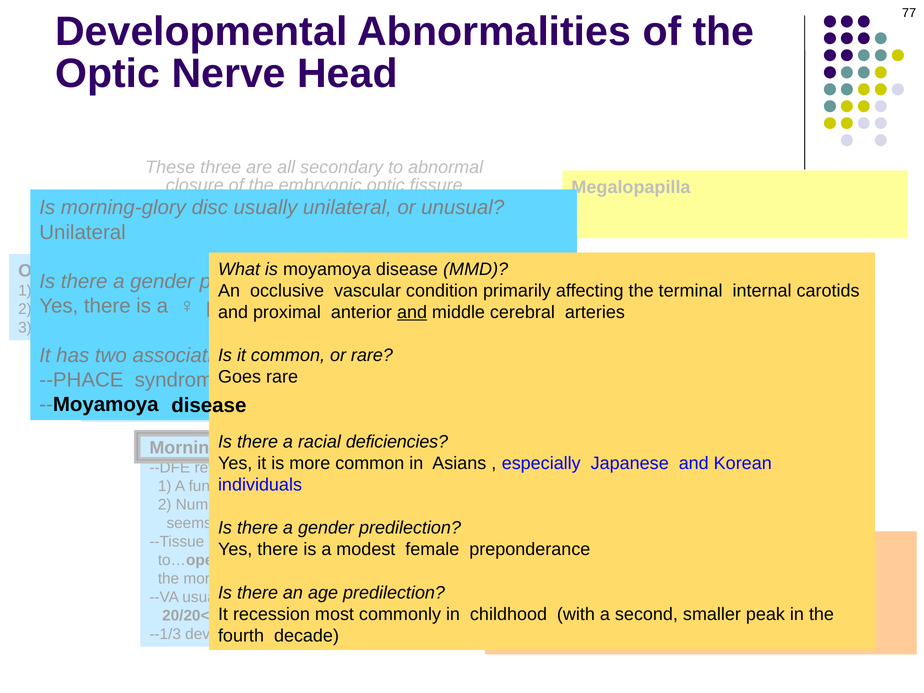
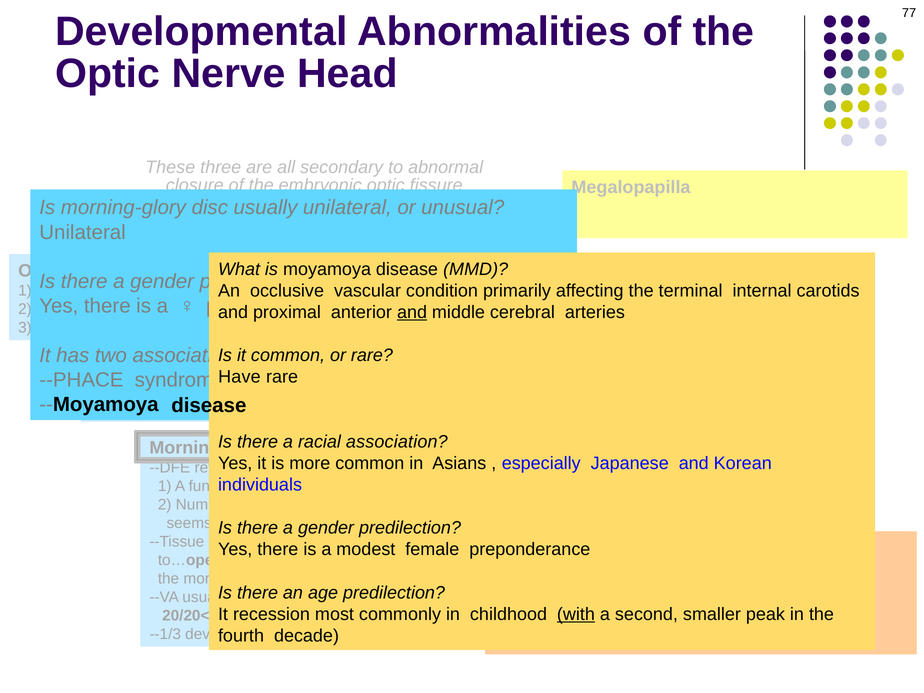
Goes: Goes -> Have (239, 377)
racial deficiencies: deficiencies -> association (397, 442)
with underline: none -> present (576, 614)
